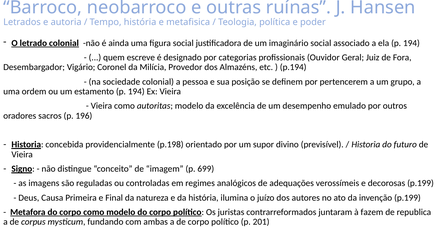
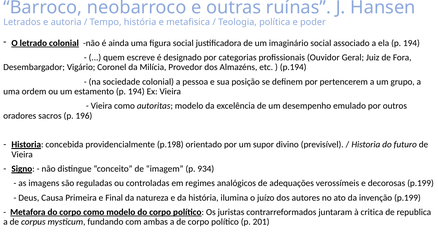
699: 699 -> 934 (206, 169)
fazem: fazem -> critica (372, 212)
